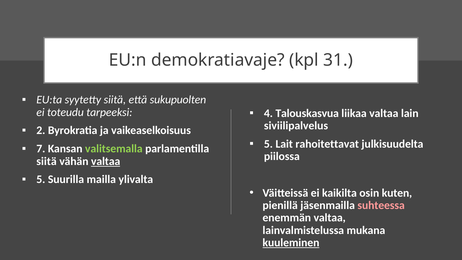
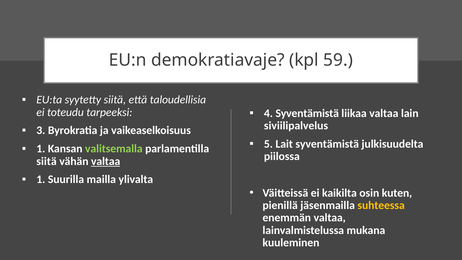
31: 31 -> 59 (338, 60)
sukupuolten: sukupuolten -> taloudellisia (178, 100)
4 Talouskasvua: Talouskasvua -> Syventämistä (307, 113)
2: 2 -> 3 (41, 130)
Lait rahoitettavat: rahoitettavat -> syventämistä (327, 144)
7: 7 -> 1 (41, 149)
5: 5 -> 1 (41, 179)
suhteessa colour: pink -> yellow (381, 205)
kuuleminen underline: present -> none (291, 243)
